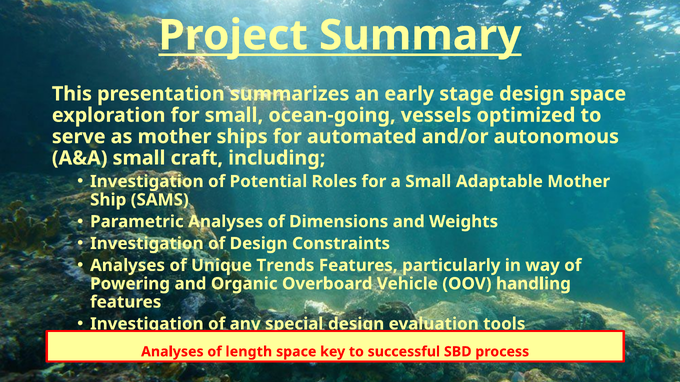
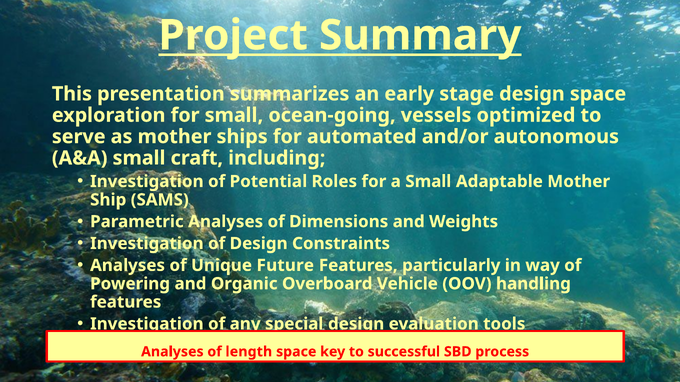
Trends: Trends -> Future (285, 266)
